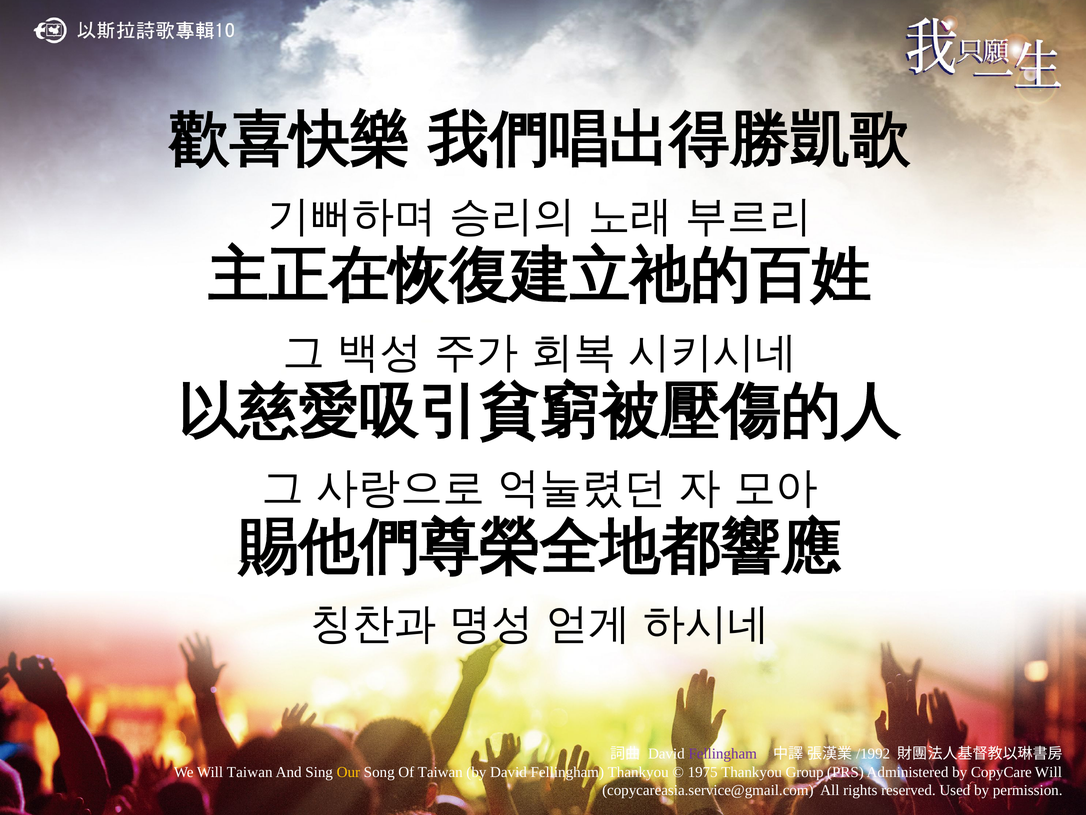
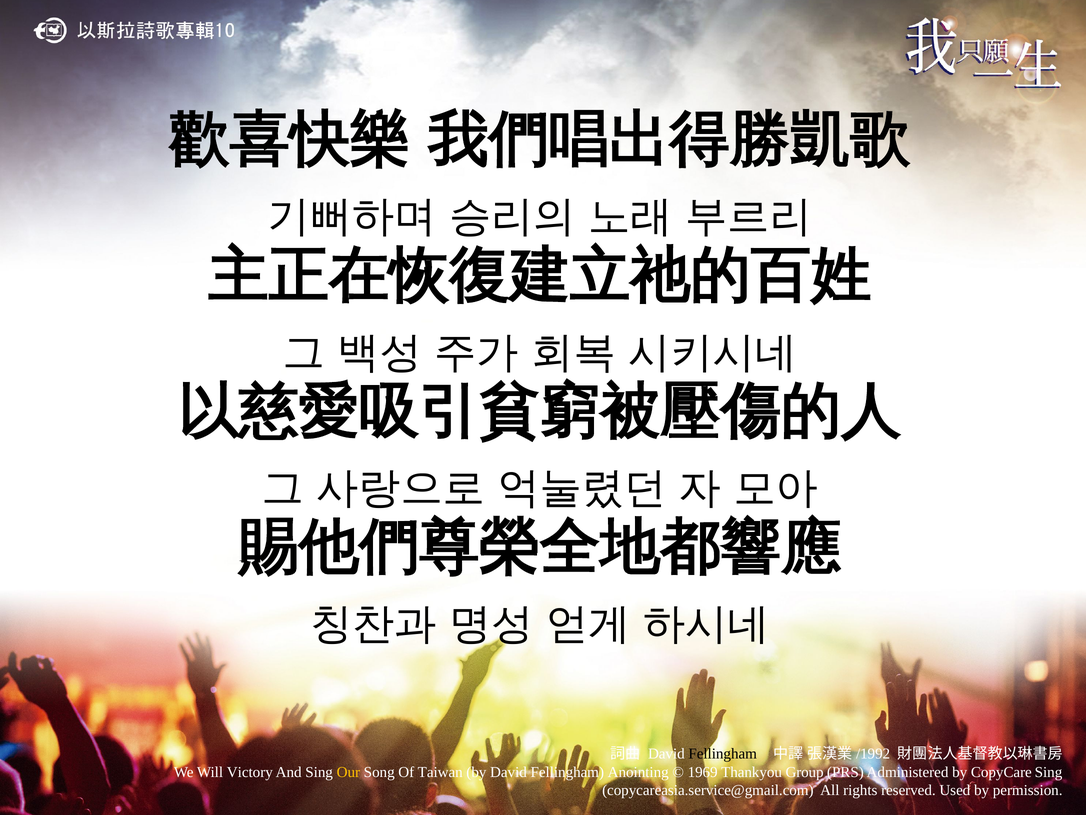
Fellingham colour: purple -> black (723, 753)
Will Taiwan: Taiwan -> Victory (250, 772)
Fellingham Thankyou: Thankyou -> Anointing (638, 772)
1975: 1975 -> 1969 (703, 772)
CopyCare Will: Will -> Sing (1049, 772)
